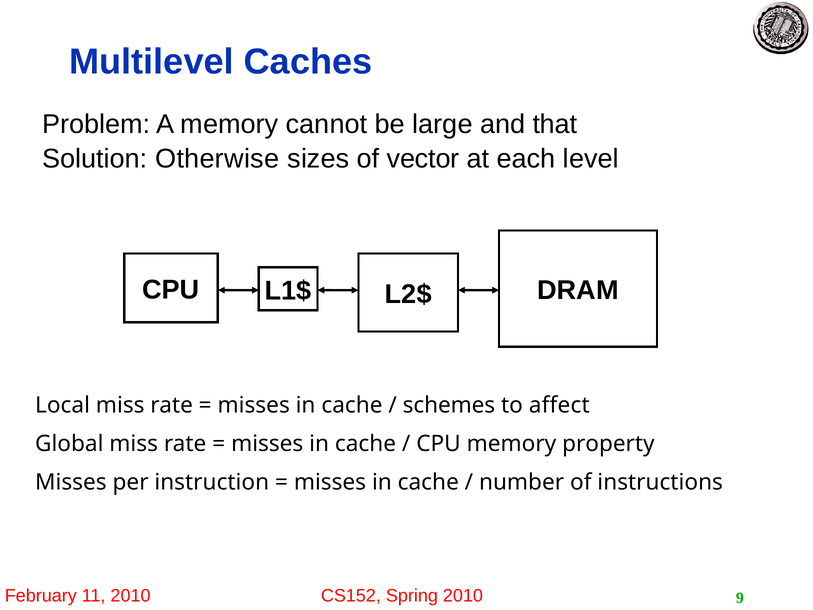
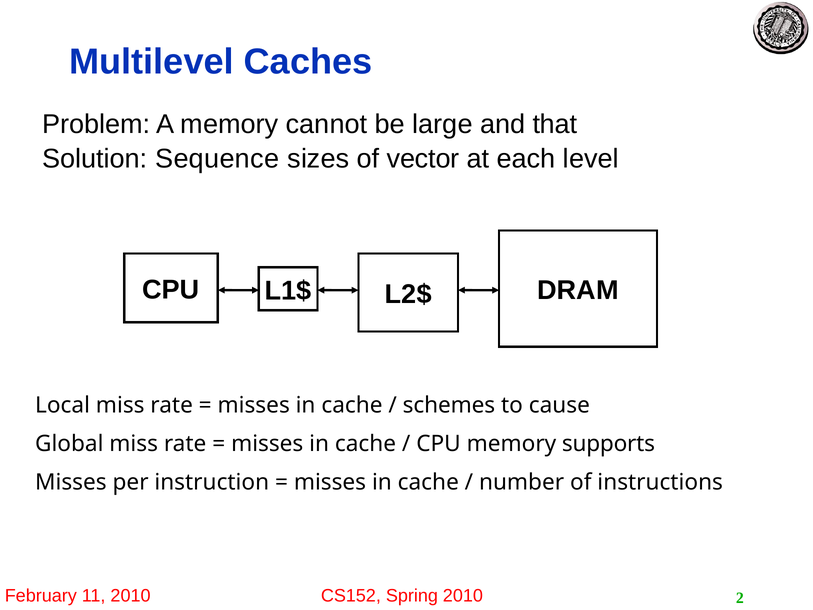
Otherwise: Otherwise -> Sequence (217, 159)
affect: affect -> cause (559, 405)
property: property -> supports (608, 444)
9: 9 -> 2 (740, 598)
